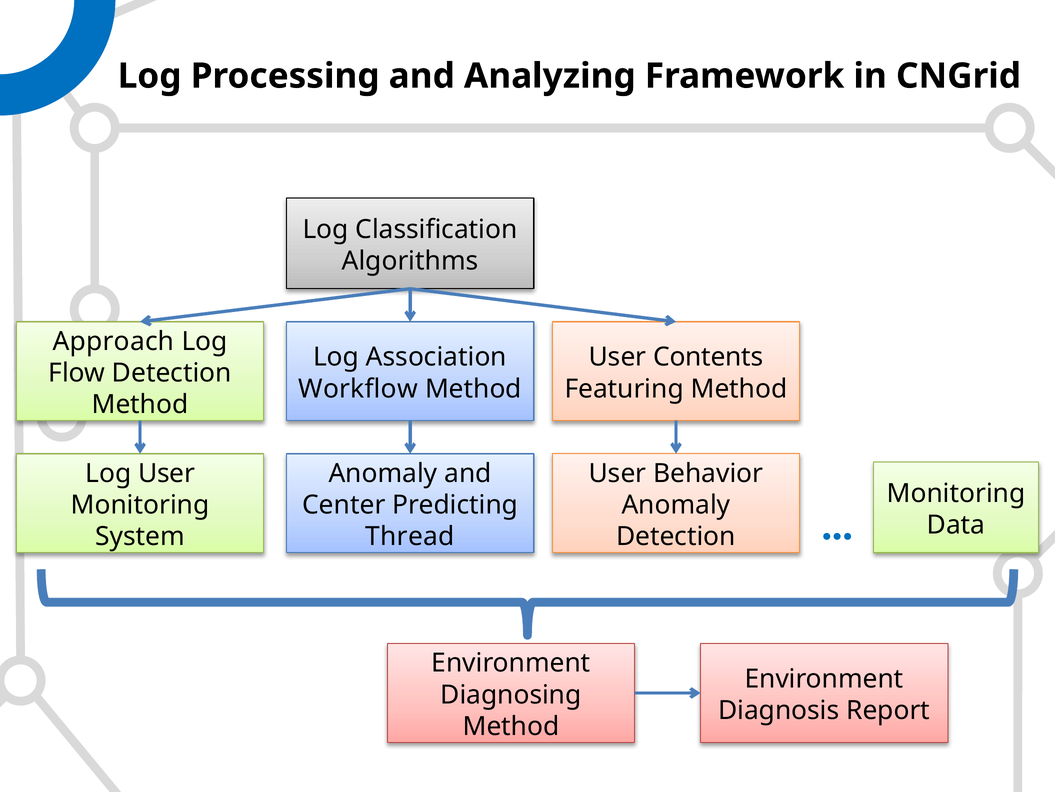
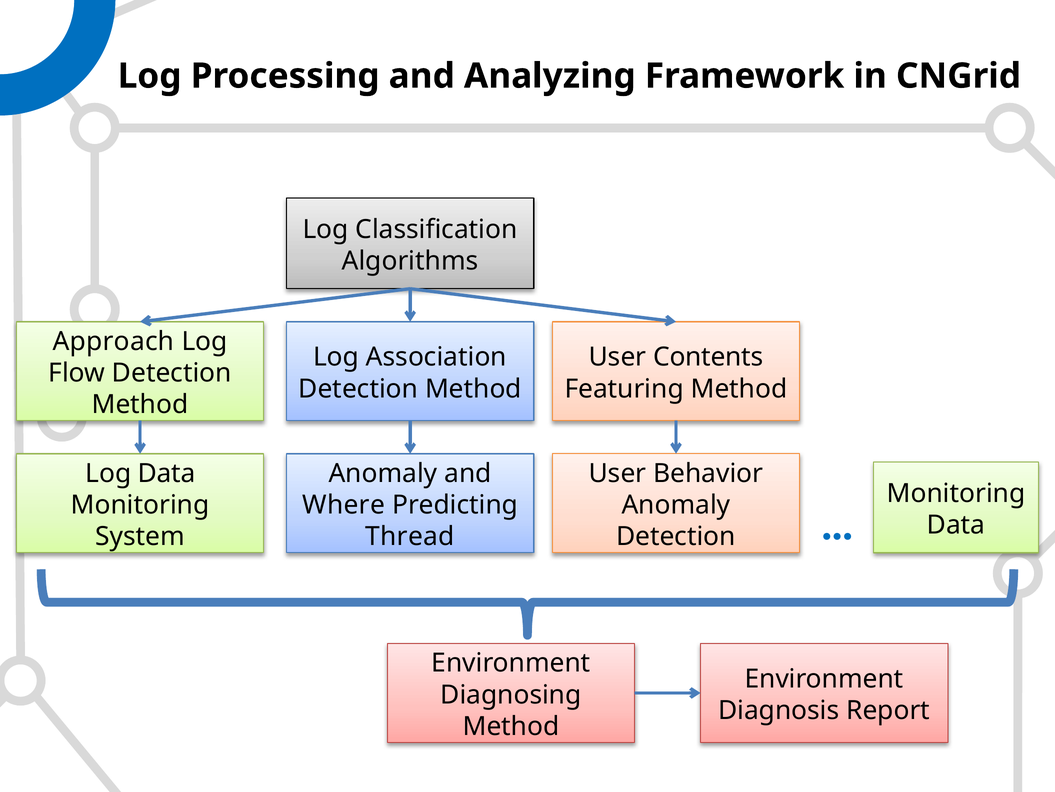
Workflow: Workflow -> Detection (358, 389)
Log User: User -> Data (167, 473)
Center: Center -> Where (344, 505)
